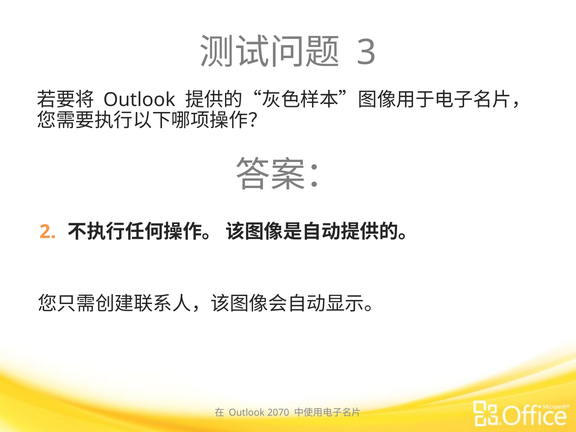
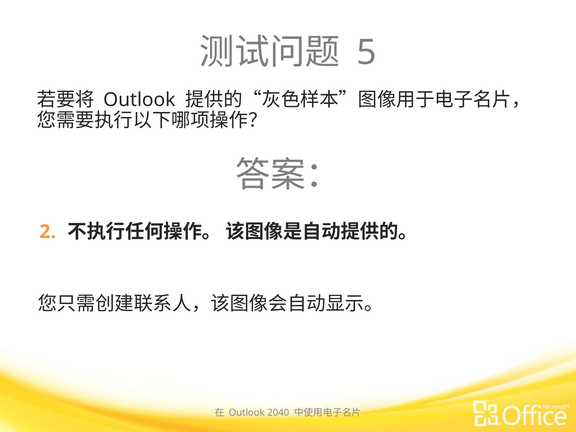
3: 3 -> 5 (367, 53)
2070: 2070 -> 2040 (278, 413)
